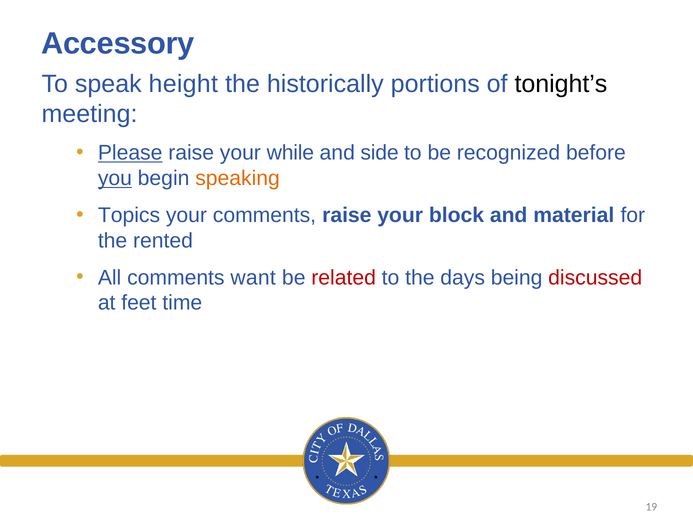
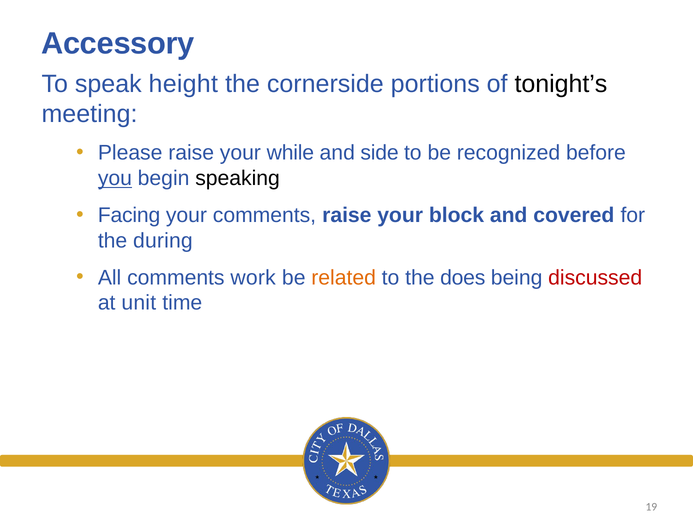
historically: historically -> cornerside (325, 84)
Please underline: present -> none (130, 153)
speaking colour: orange -> black (238, 178)
Topics: Topics -> Facing (129, 215)
material: material -> covered (574, 215)
rented: rented -> during (163, 241)
want: want -> work (253, 277)
related colour: red -> orange (344, 277)
days: days -> does (463, 277)
feet: feet -> unit (139, 303)
